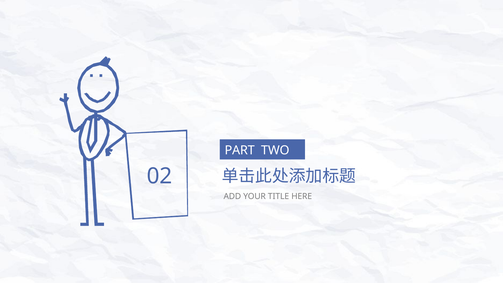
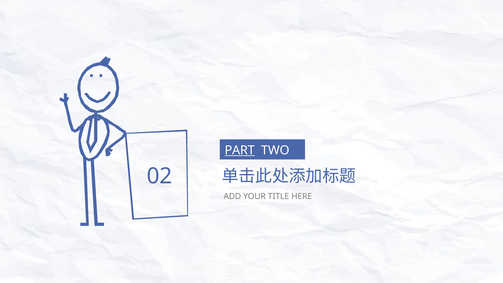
PART underline: none -> present (240, 150)
